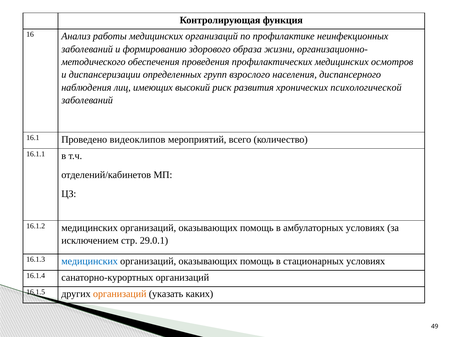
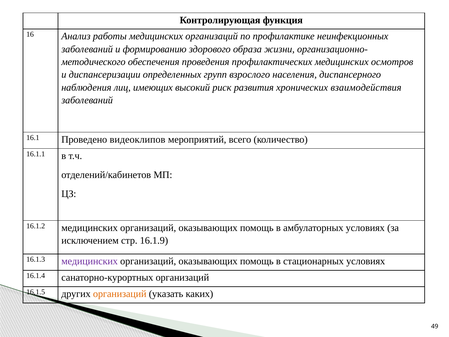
психологической: психологической -> взаимодействия (366, 87)
29.0.1: 29.0.1 -> 16.1.9 (154, 240)
медицинских colour: blue -> purple (90, 261)
